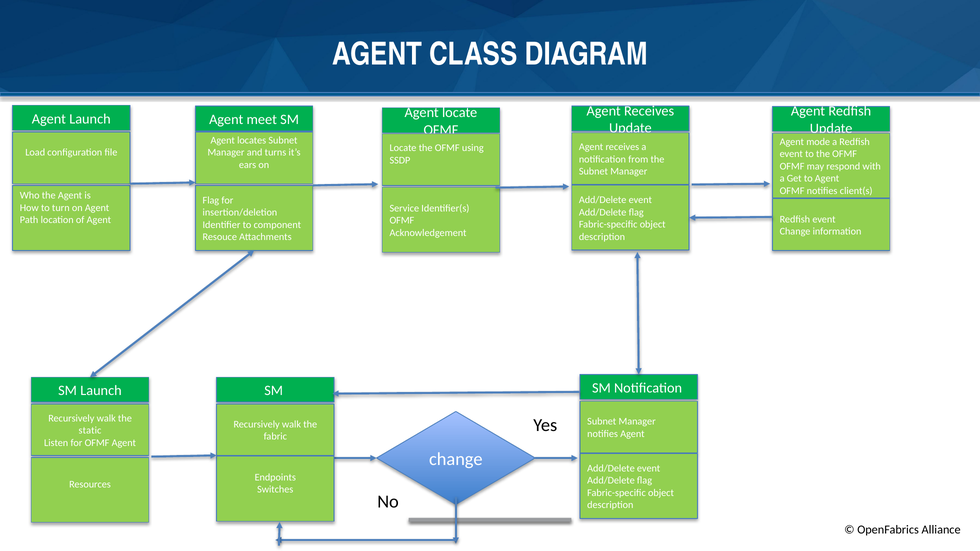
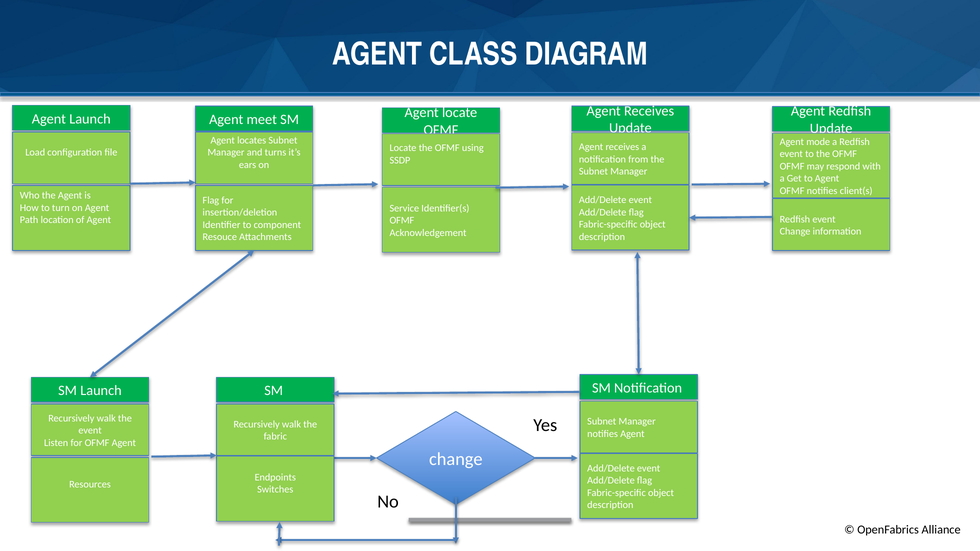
static: static -> event (90, 431)
